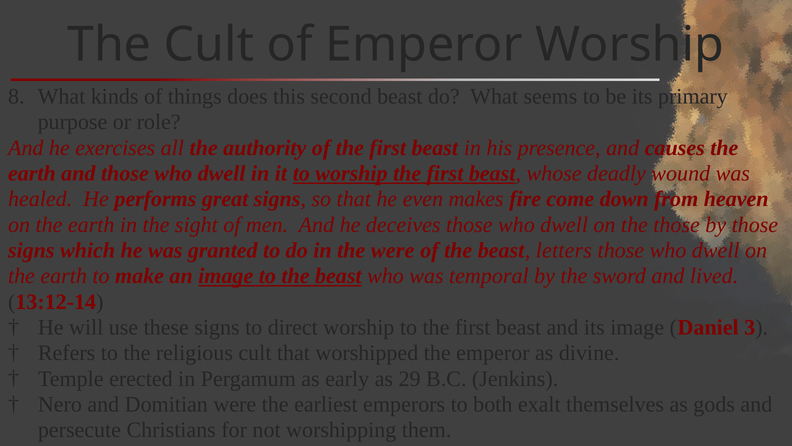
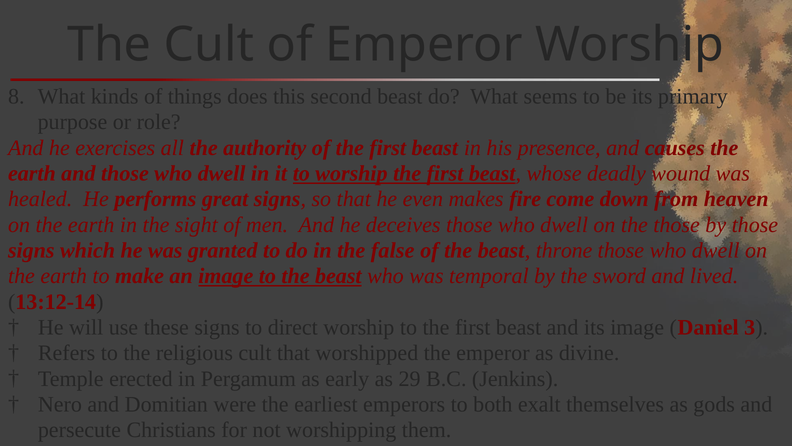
the were: were -> false (393, 250)
letters: letters -> throne (564, 250)
